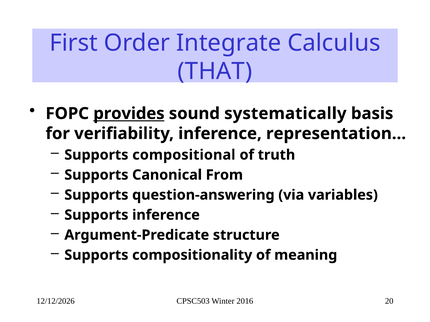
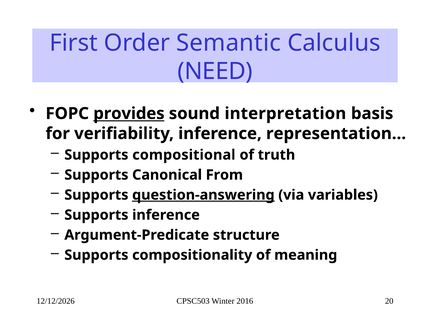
Integrate: Integrate -> Semantic (229, 43)
THAT: THAT -> NEED (215, 72)
systematically: systematically -> interpretation (285, 114)
question-answering underline: none -> present (203, 195)
